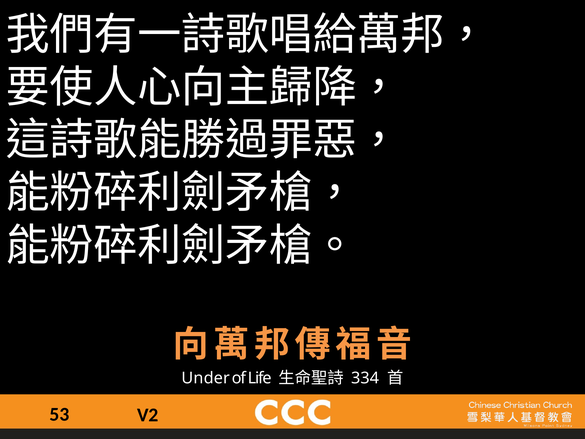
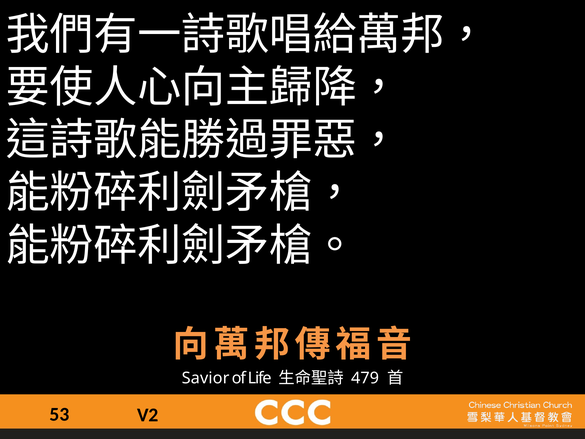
Under: Under -> Savior (206, 378)
334: 334 -> 479 (365, 378)
